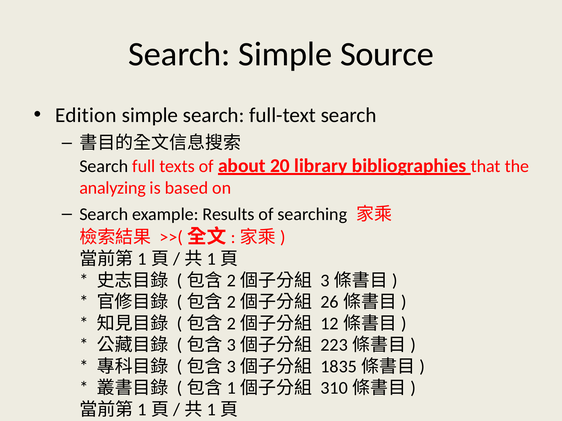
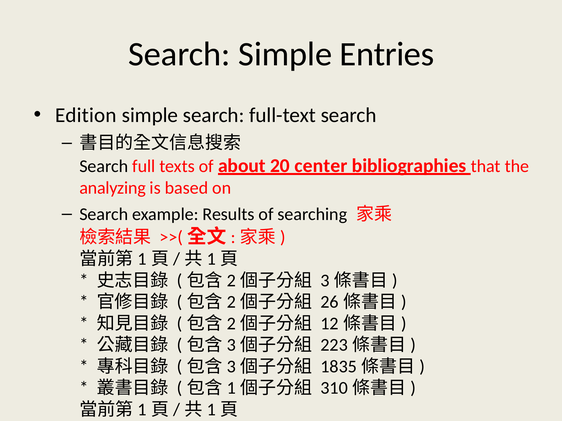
Source: Source -> Entries (387, 54)
library: library -> center (321, 166)
